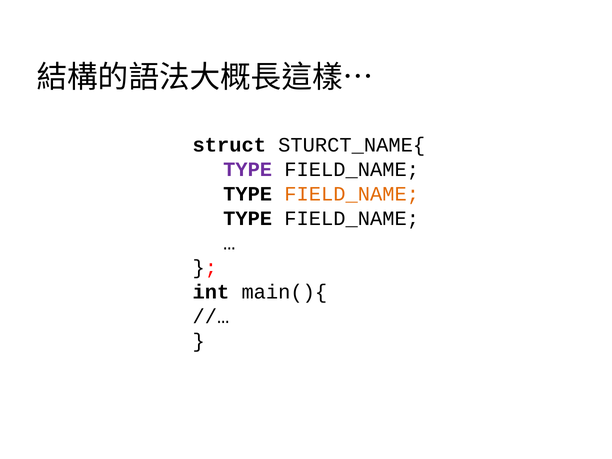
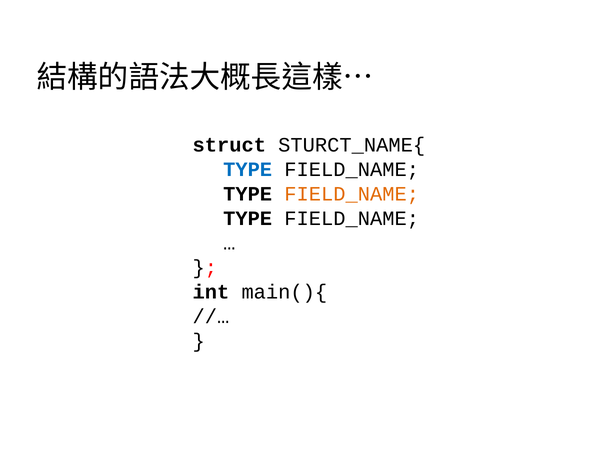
TYPE colour: purple -> blue (248, 169)
